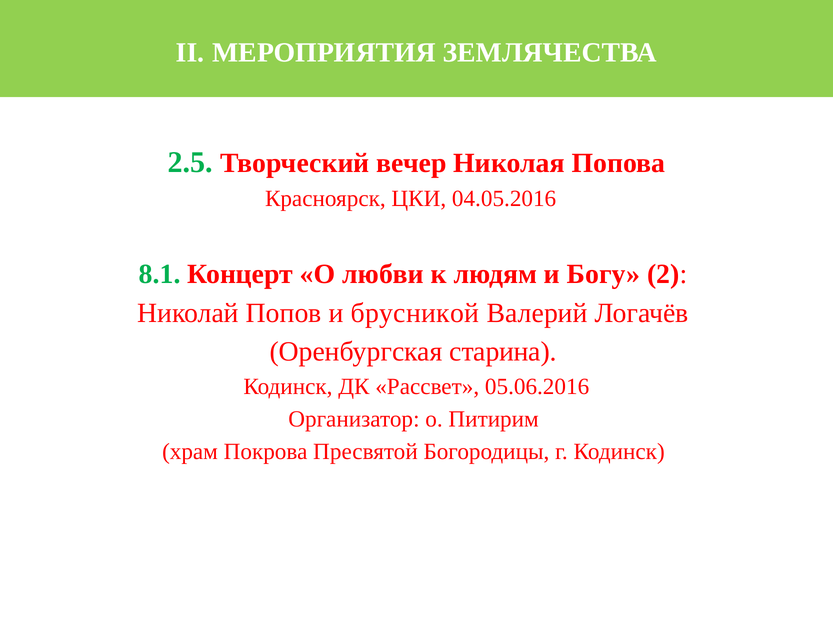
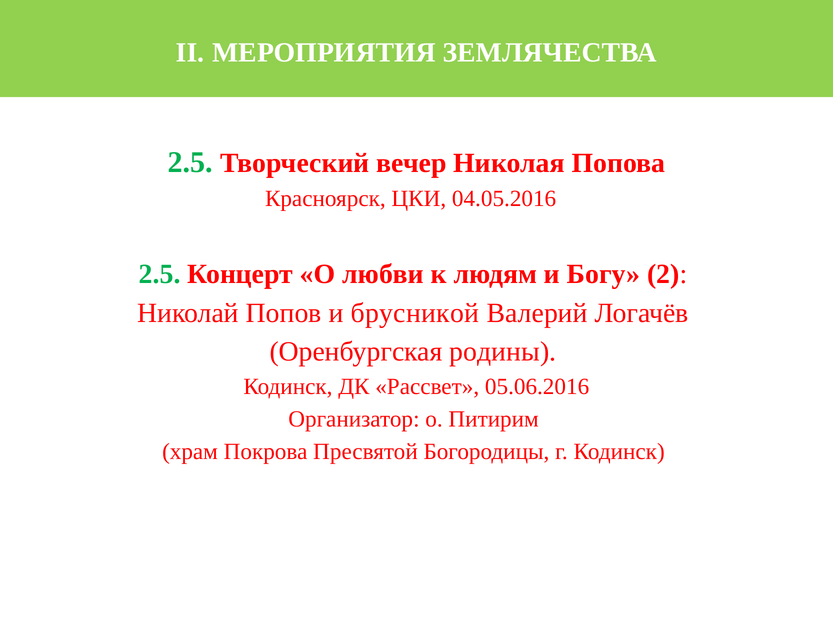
8.1: 8.1 -> 2.5 (160, 274)
старина: старина -> родины (503, 352)
